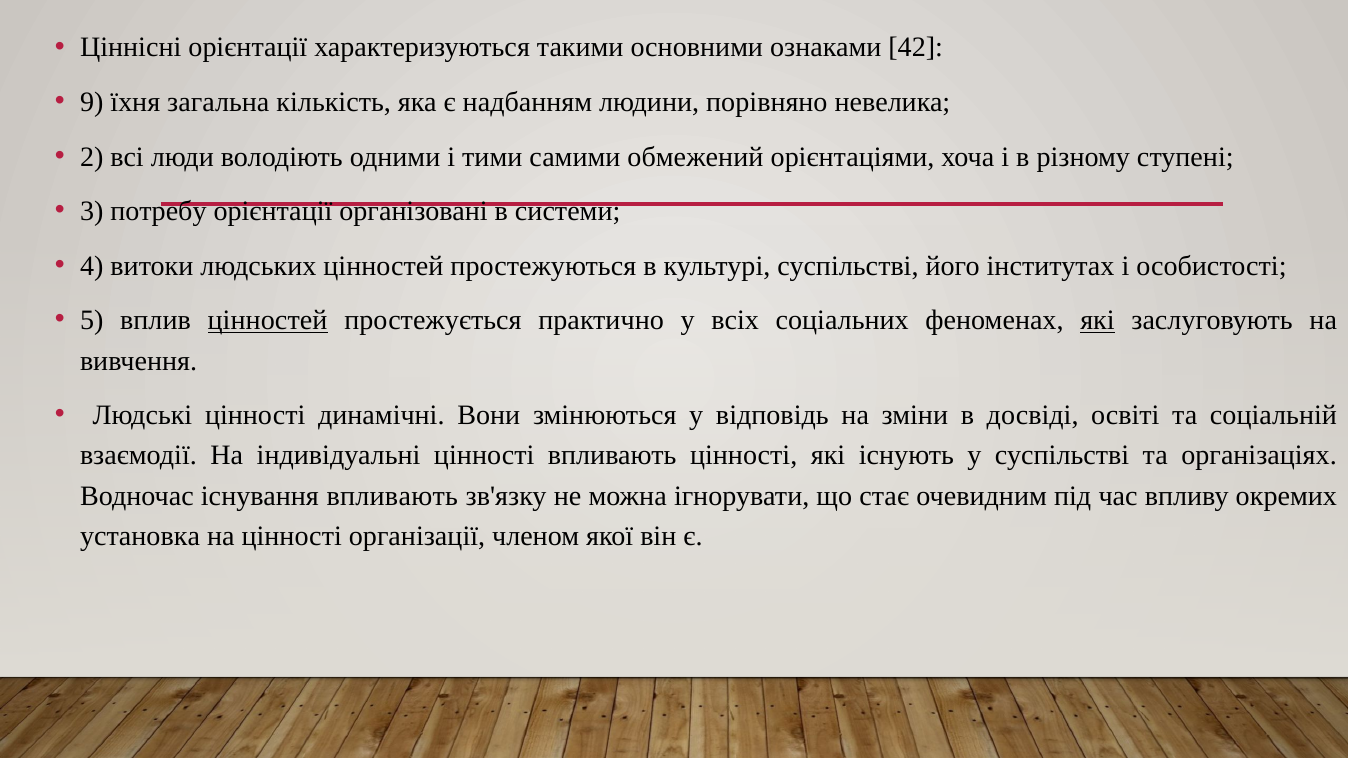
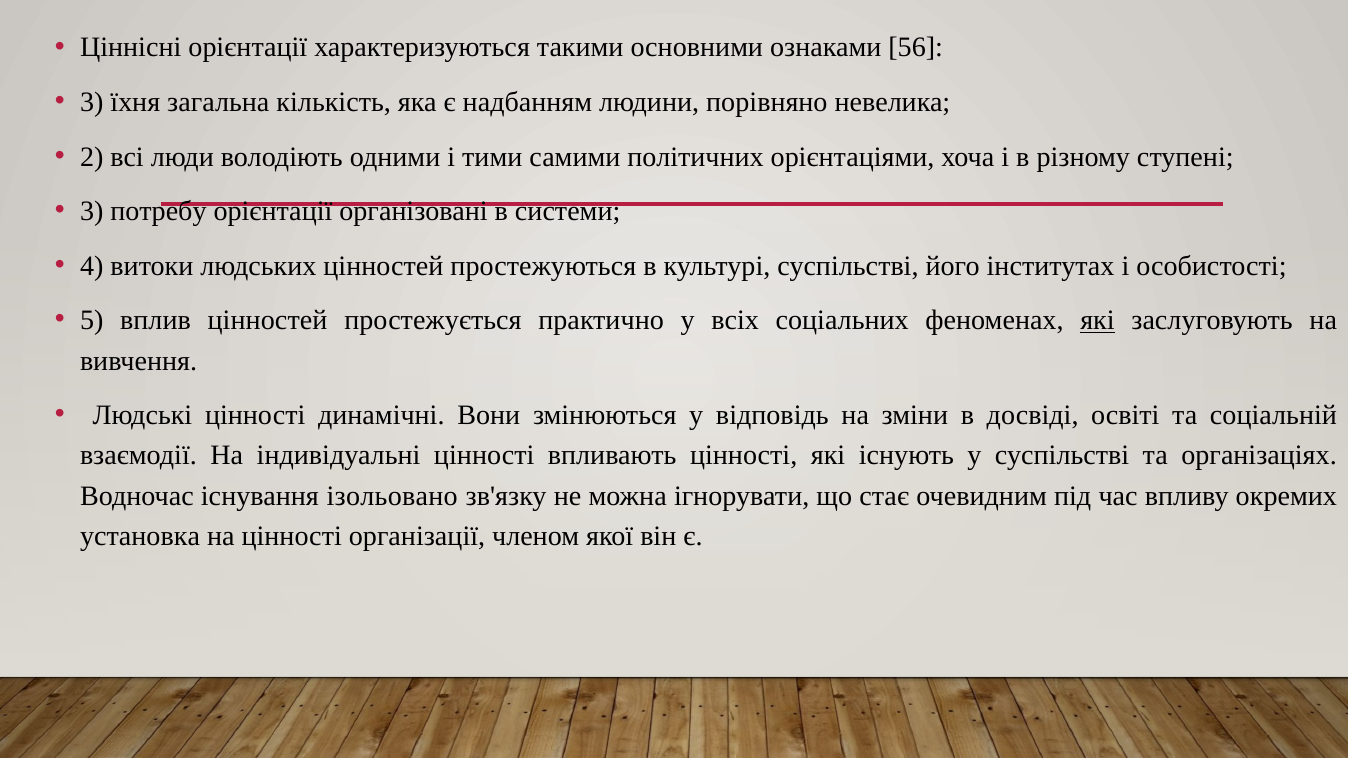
42: 42 -> 56 (916, 48)
9: 9 -> 3 (92, 102)
обмежений: обмежений -> політичних (696, 157)
цінностей underline: present -> none (268, 320)
існування впливають: впливають -> ізольовано (392, 496)
